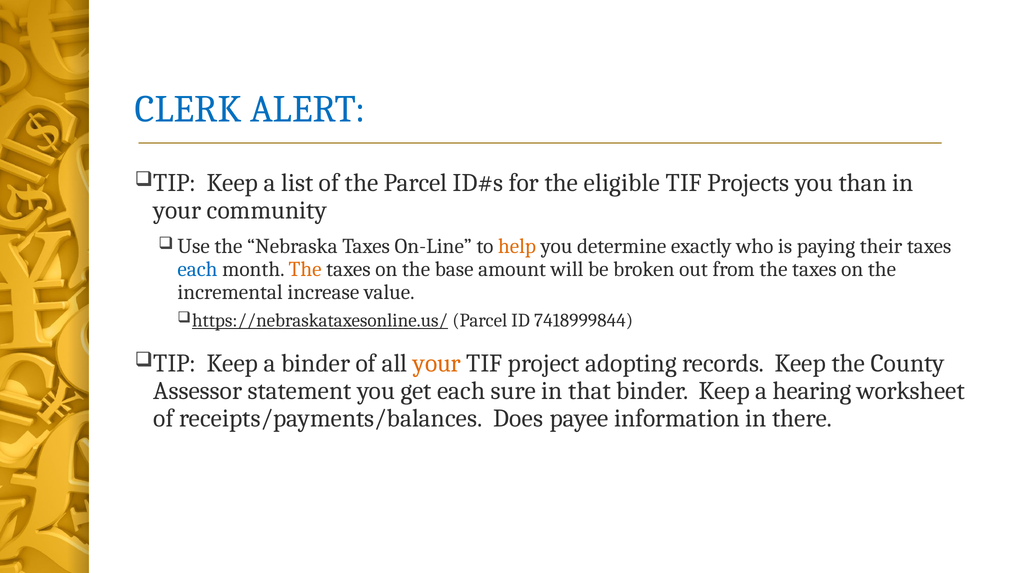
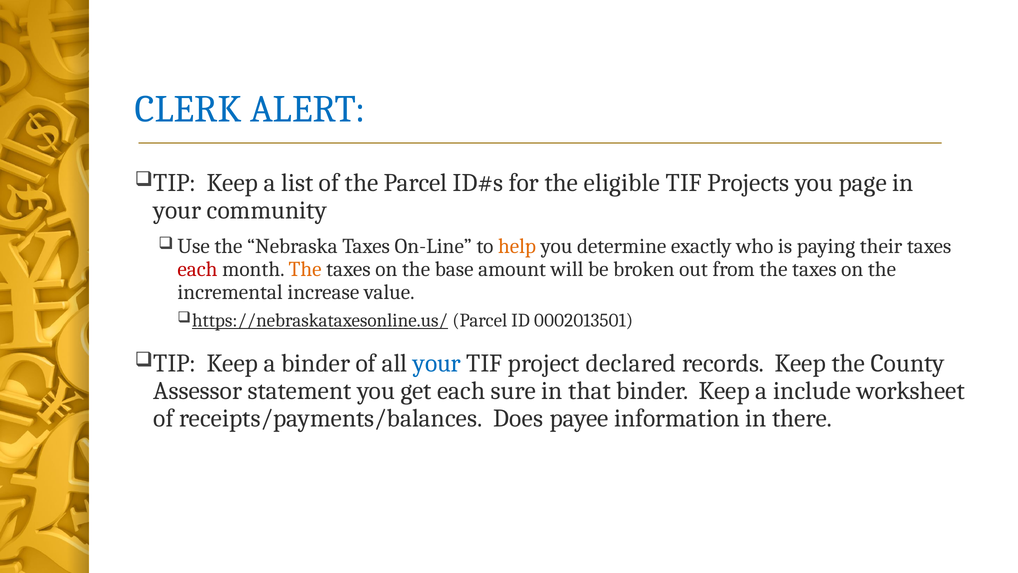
than: than -> page (863, 183)
each colour: blue -> red (197, 269)
7418999844: 7418999844 -> 0002013501 (584, 320)
your colour: orange -> blue (437, 363)
adopting: adopting -> declared (631, 363)
hearing: hearing -> include (812, 391)
